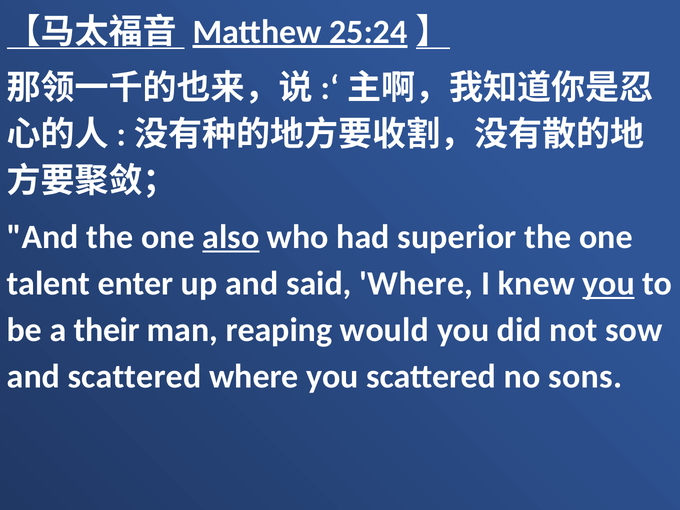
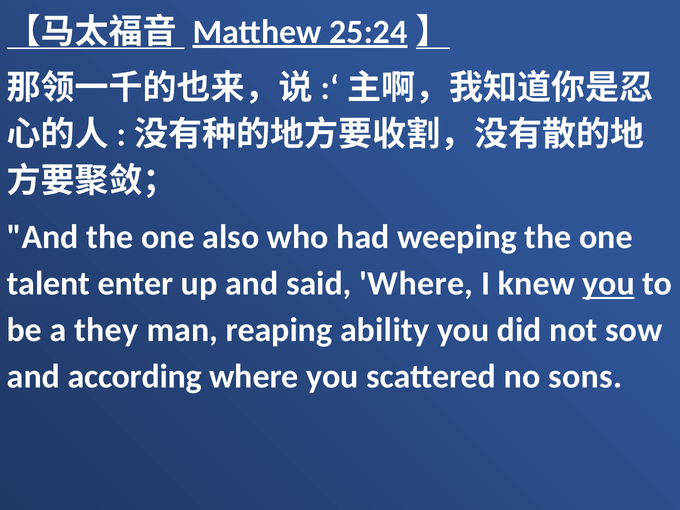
also underline: present -> none (231, 237)
superior: superior -> weeping (457, 237)
their: their -> they (106, 330)
would: would -> ability (385, 330)
and scattered: scattered -> according (135, 376)
